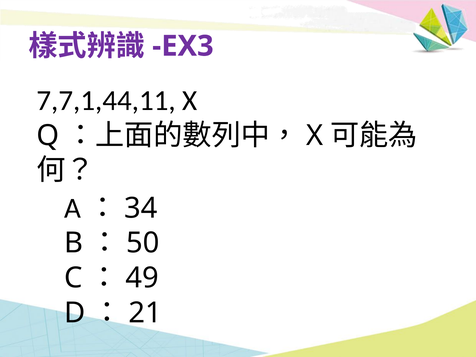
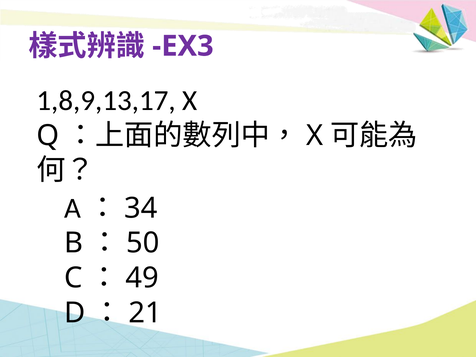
7,7,1,44,11: 7,7,1,44,11 -> 1,8,9,13,17 (106, 101)
